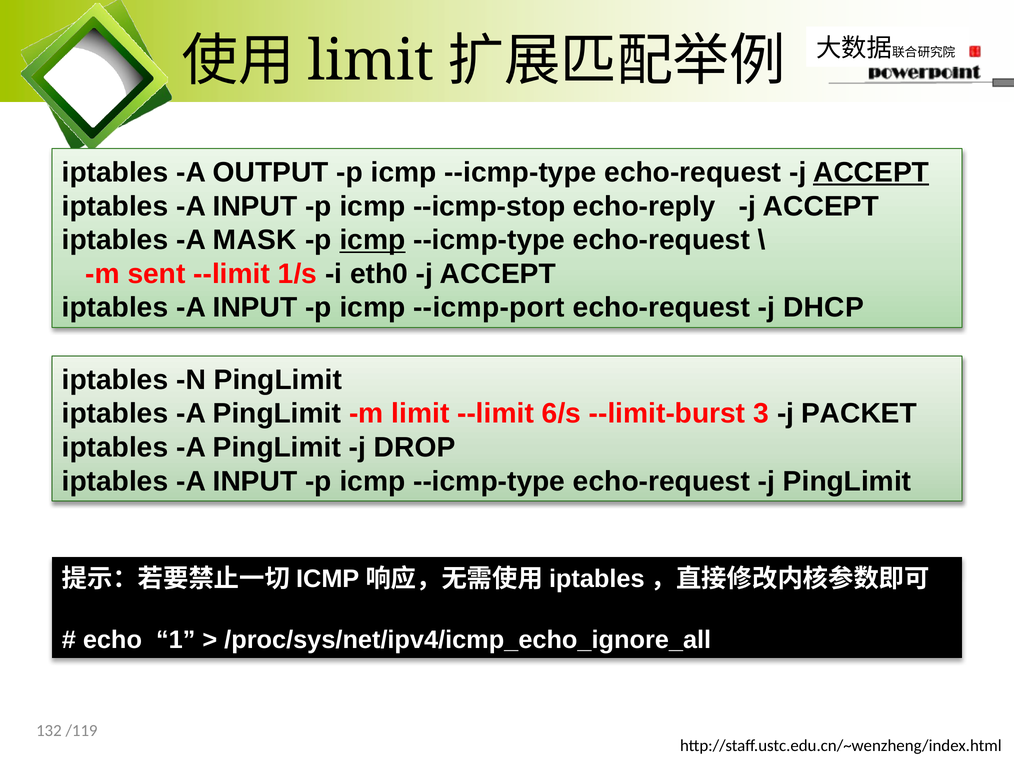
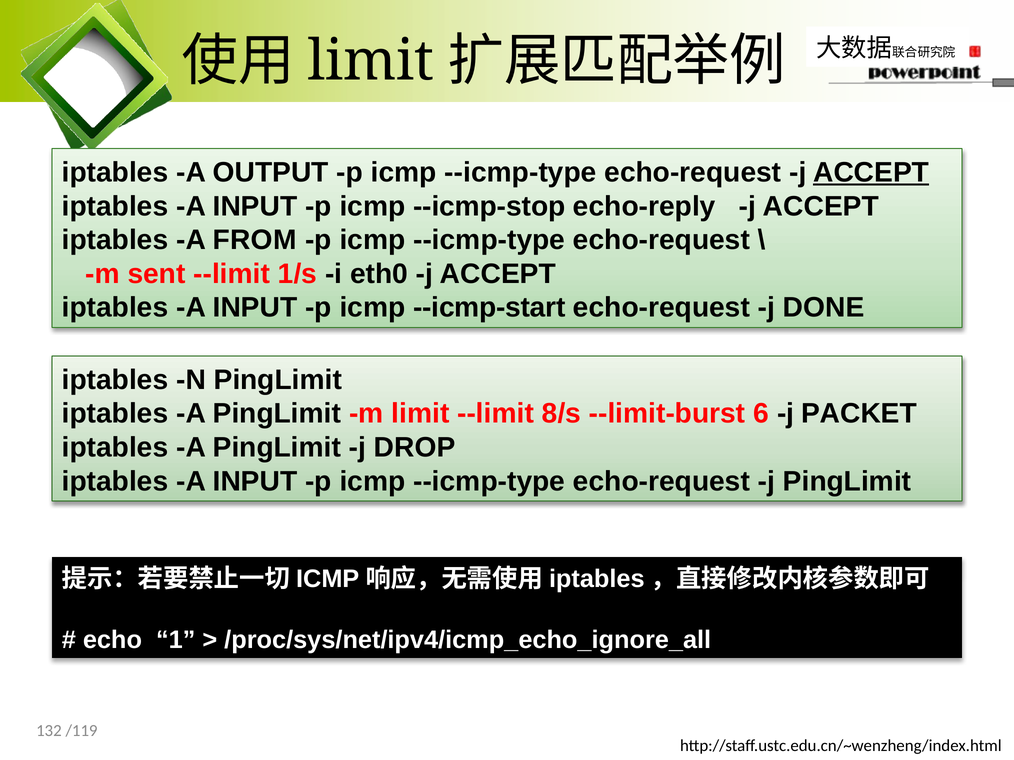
MASK: MASK -> FROM (255, 240)
icmp underline: present -> none (372, 240)
--icmp-port: --icmp-port -> --icmp-start (489, 308)
DHCP: DHCP -> DONE (824, 308)
6/s: 6/s -> 8/s (561, 414)
3: 3 -> 6 (761, 414)
